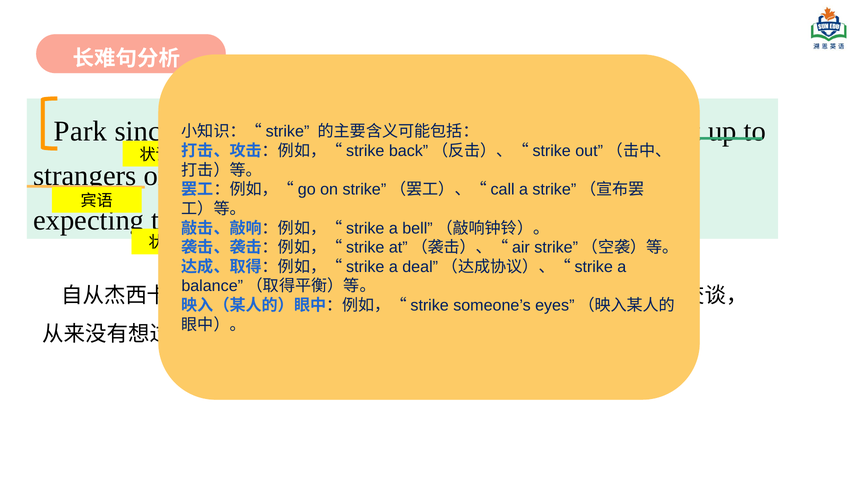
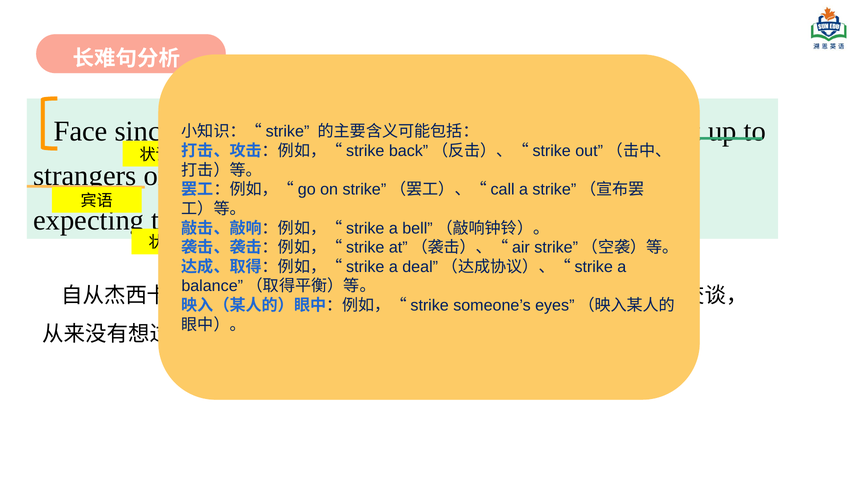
Park: Park -> Face (81, 131)
